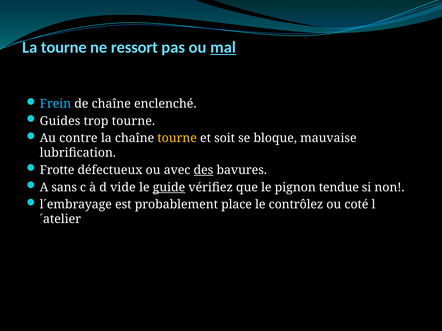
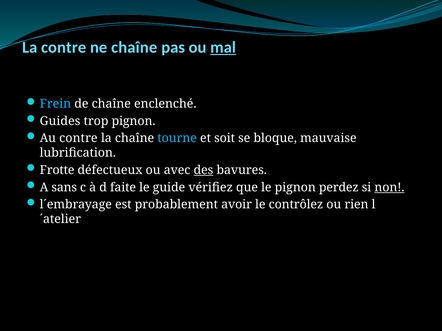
La tourne: tourne -> contre (64, 47)
ne ressort: ressort -> chaîne (134, 47)
trop tourne: tourne -> pignon (134, 121)
tourne colour: yellow -> light blue (177, 138)
vide: vide -> faite (123, 188)
guide underline: present -> none (169, 188)
tendue: tendue -> perdez (339, 188)
non underline: none -> present (389, 188)
place: place -> avoir (237, 205)
coté: coté -> rien (356, 205)
